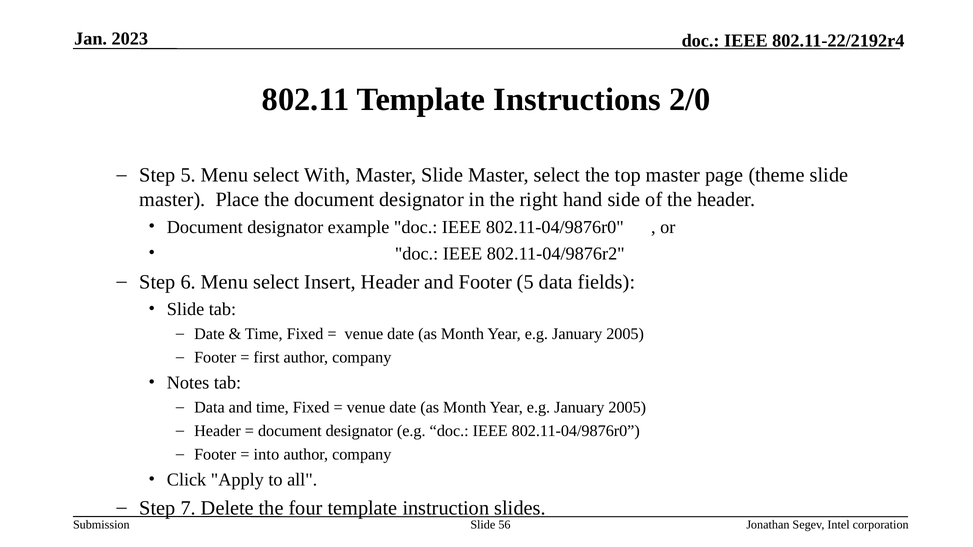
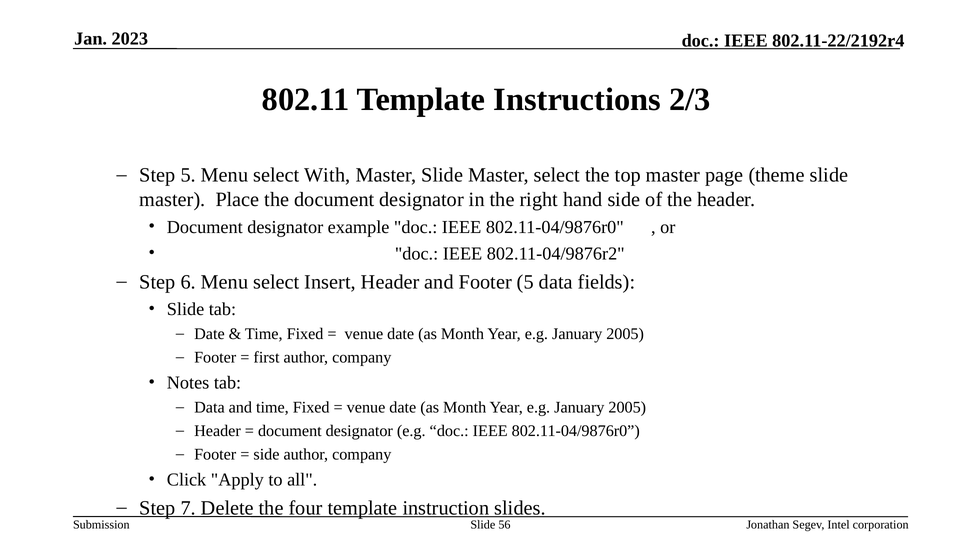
2/0: 2/0 -> 2/3 (690, 99)
into: into -> side (266, 455)
